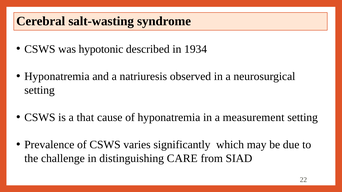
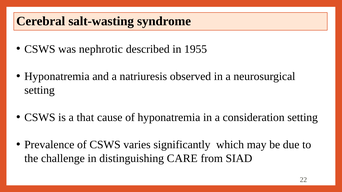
hypotonic: hypotonic -> nephrotic (101, 49)
1934: 1934 -> 1955 (196, 49)
measurement: measurement -> consideration (254, 118)
